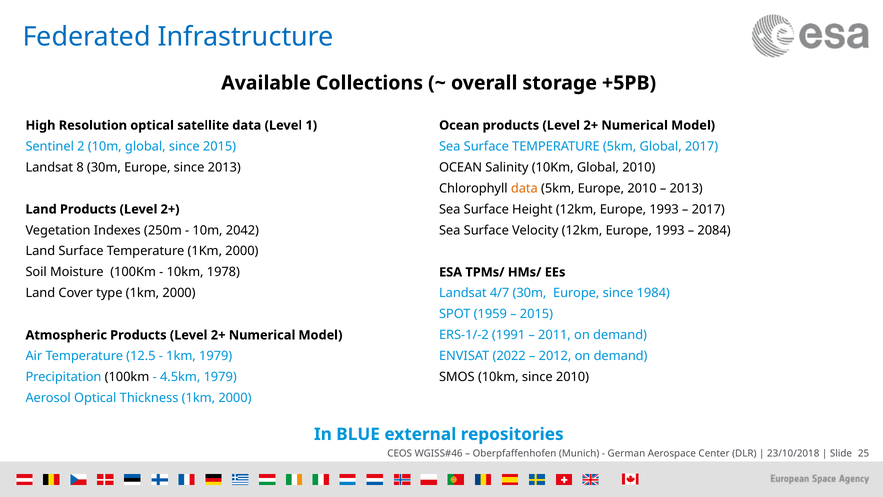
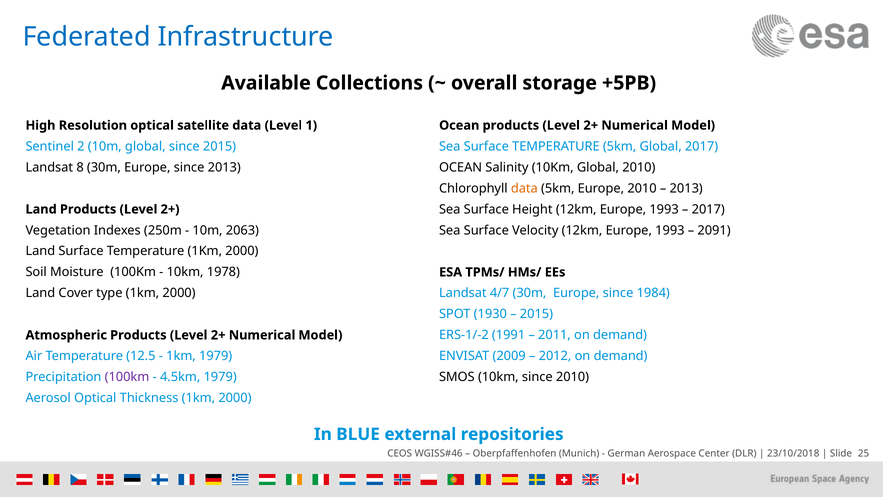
2042: 2042 -> 2063 (242, 230)
2084: 2084 -> 2091 (714, 230)
1959: 1959 -> 1930 (490, 314)
2022: 2022 -> 2009 (509, 356)
100km colour: black -> purple (127, 377)
